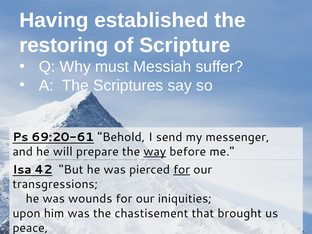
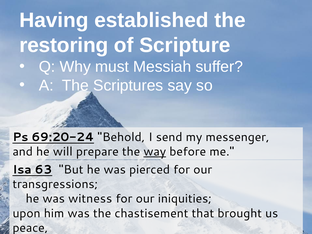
69:20-61: 69:20-61 -> 69:20-24 (63, 137)
42: 42 -> 63 (44, 170)
for underline: present -> none (182, 170)
was wounds: wounds -> witness (90, 199)
